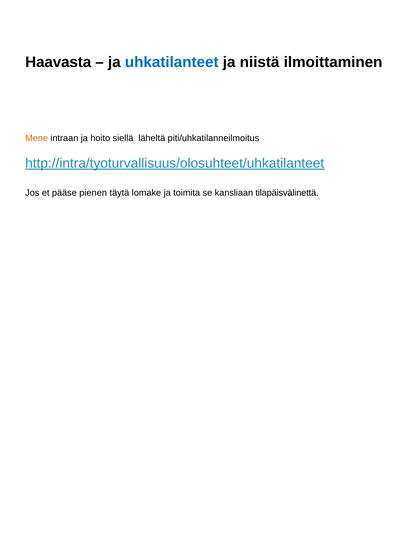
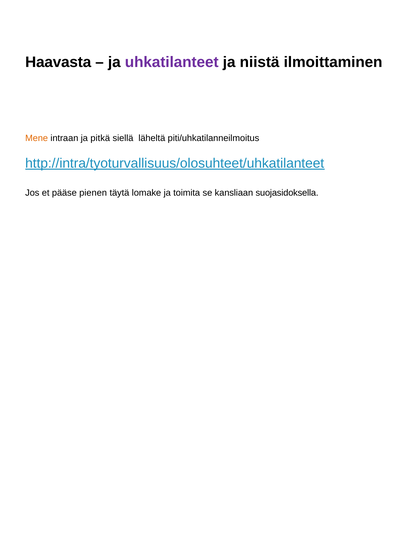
uhkatilanteet colour: blue -> purple (172, 62)
hoito: hoito -> pitkä (100, 138)
tilapäisvälinettä: tilapäisvälinettä -> suojasidoksella (287, 193)
